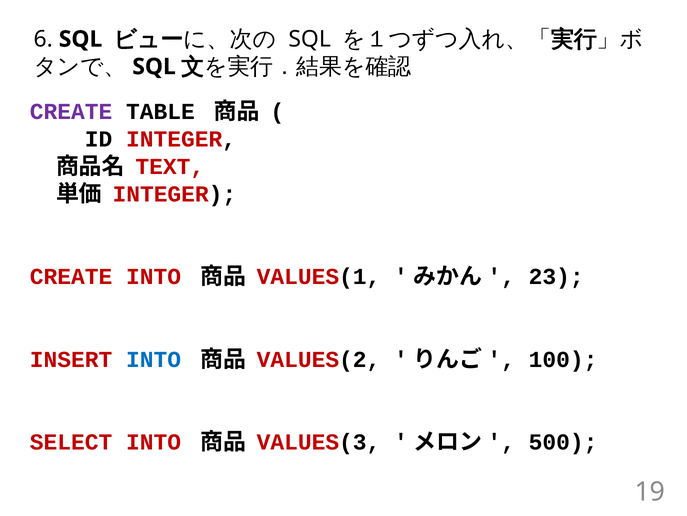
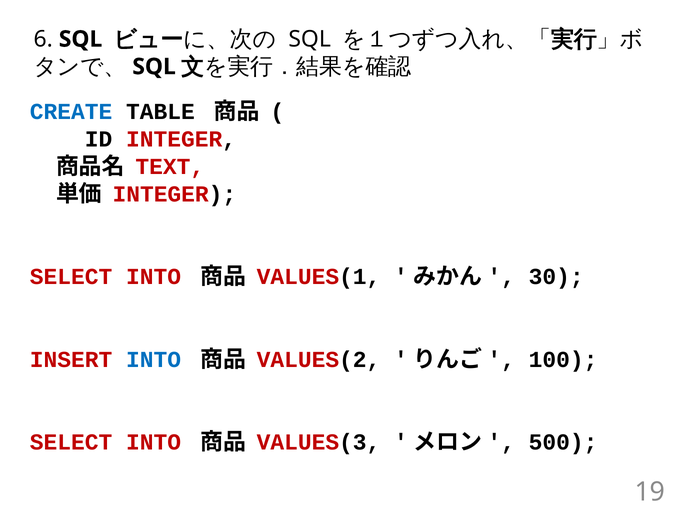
CREATE colour: purple -> blue (71, 112)
CREATE: CREATE -> SELECT (71, 277)
23: 23 -> 30 (556, 277)
